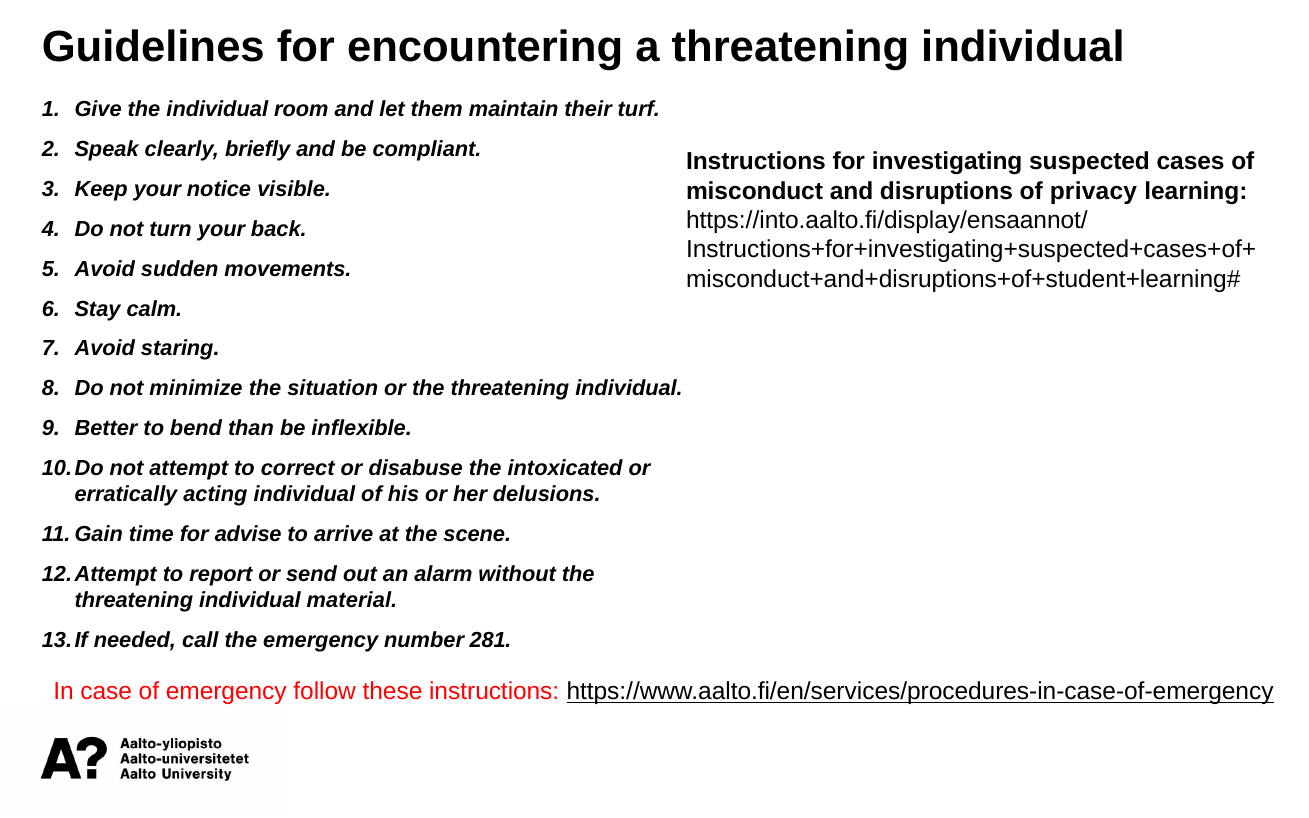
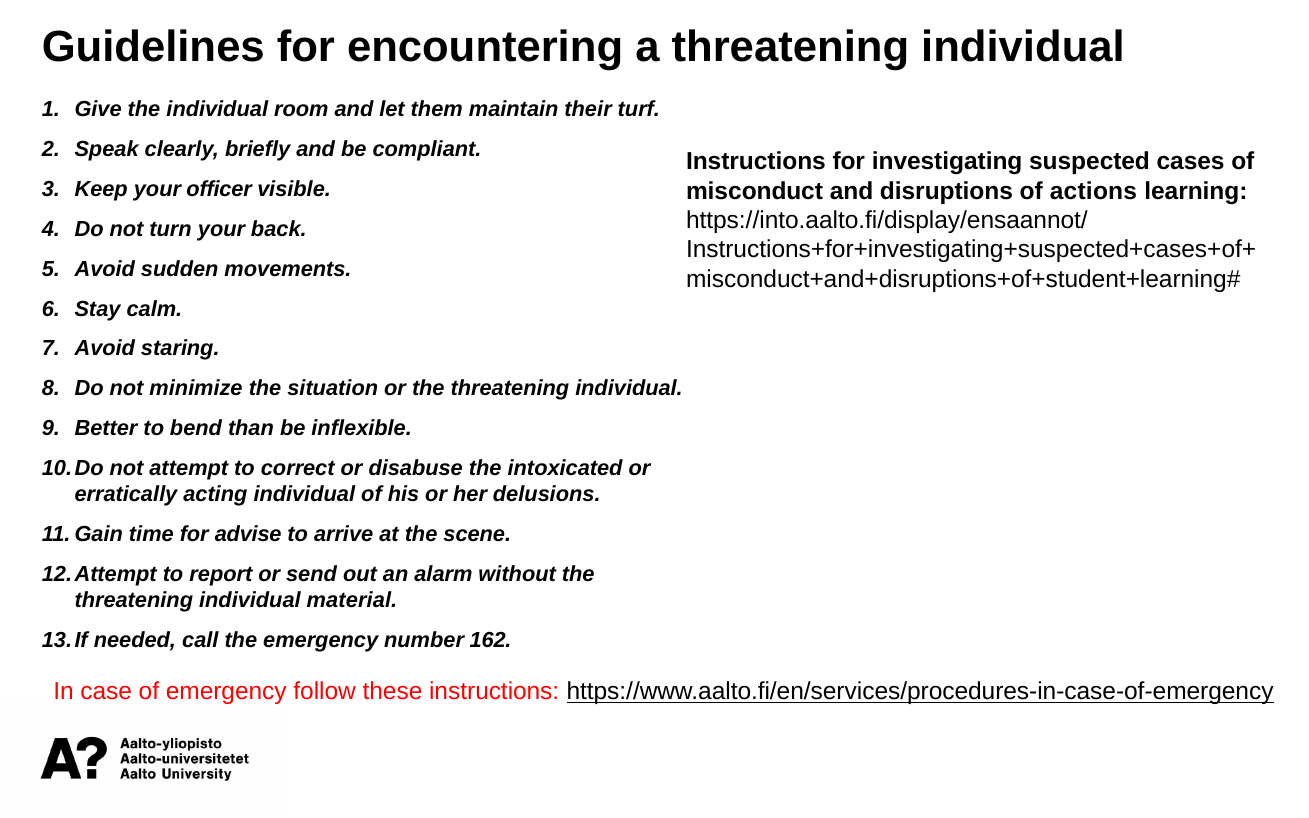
notice: notice -> officer (219, 189)
privacy: privacy -> actions (1093, 191)
281: 281 -> 162 (491, 640)
